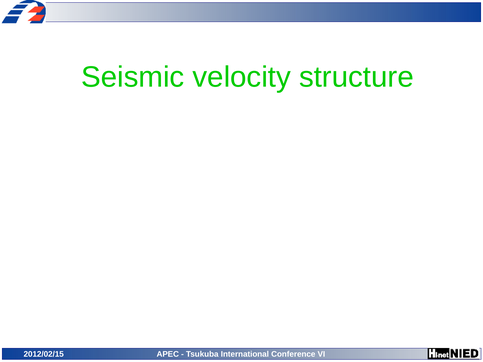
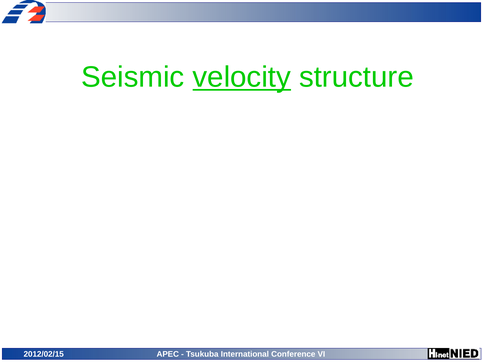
velocity underline: none -> present (242, 77)
